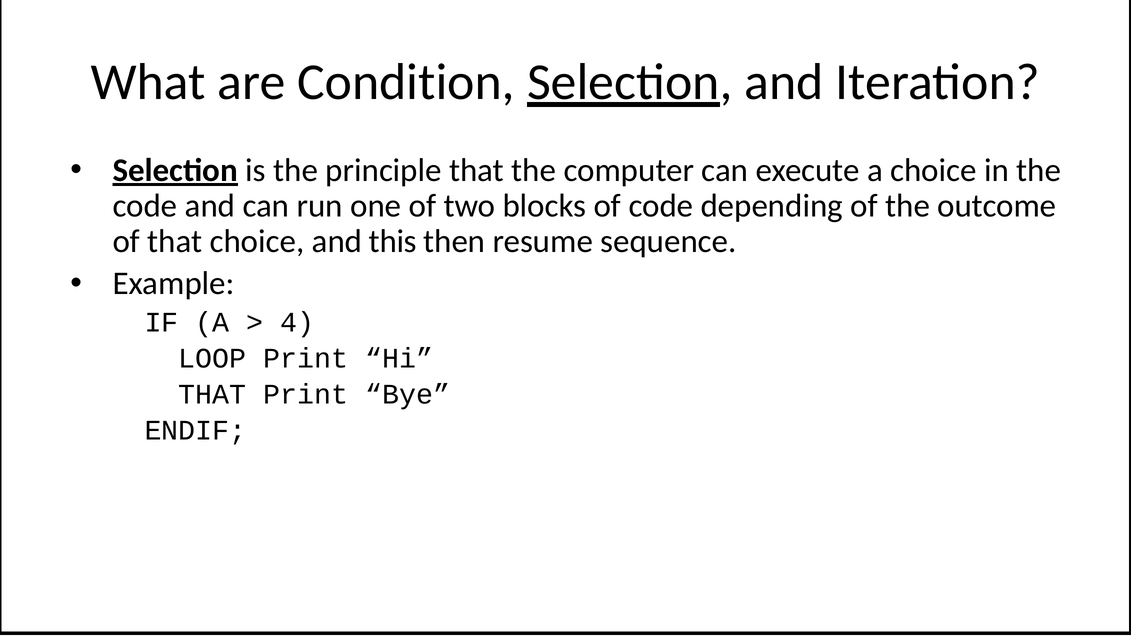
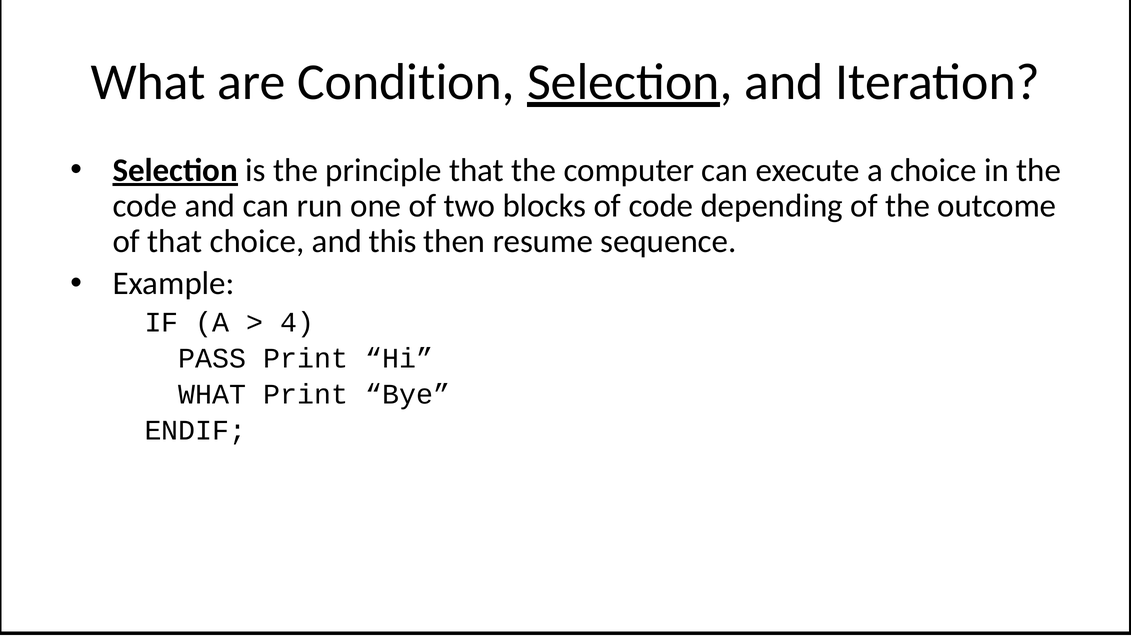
LOOP: LOOP -> PASS (212, 359)
THAT: THAT -> WHAT (212, 395)
